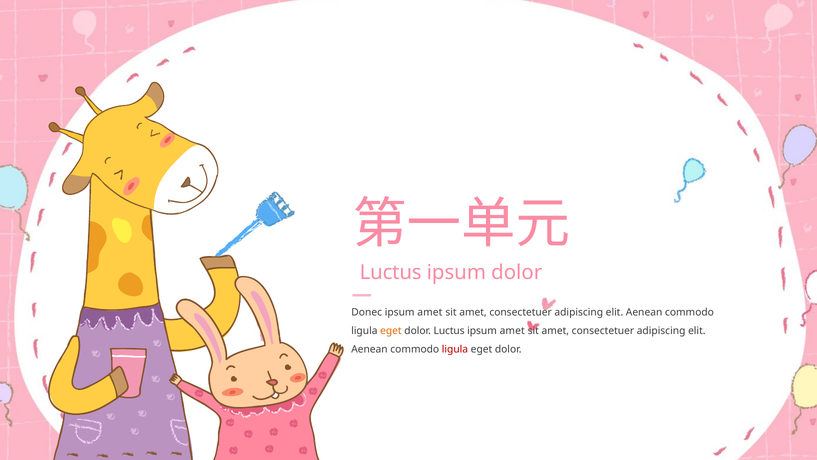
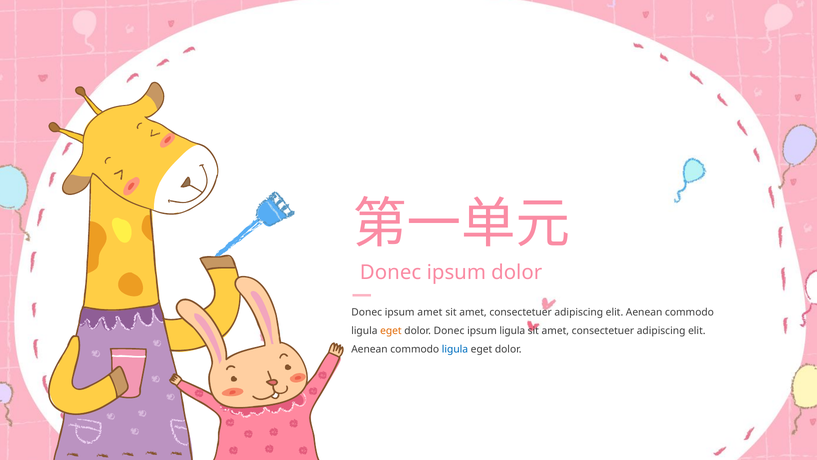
Luctus: Luctus -> Donec (391, 272)
Luctus: Luctus -> Donec (449, 331)
amet: amet -> ligula (512, 331)
ligula colour: red -> blue (455, 349)
